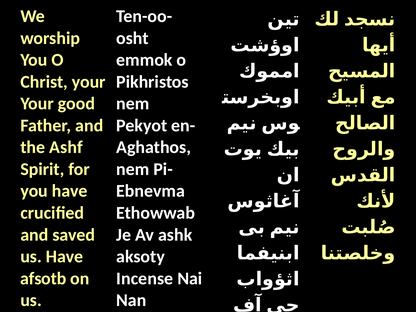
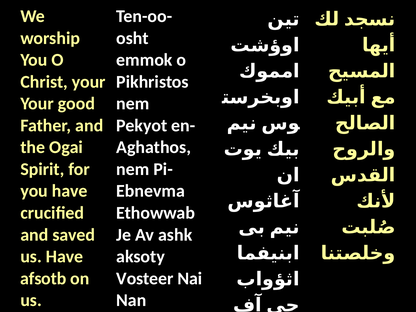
Ashf: Ashf -> Ogai (66, 147)
Incense: Incense -> Vosteer (145, 278)
